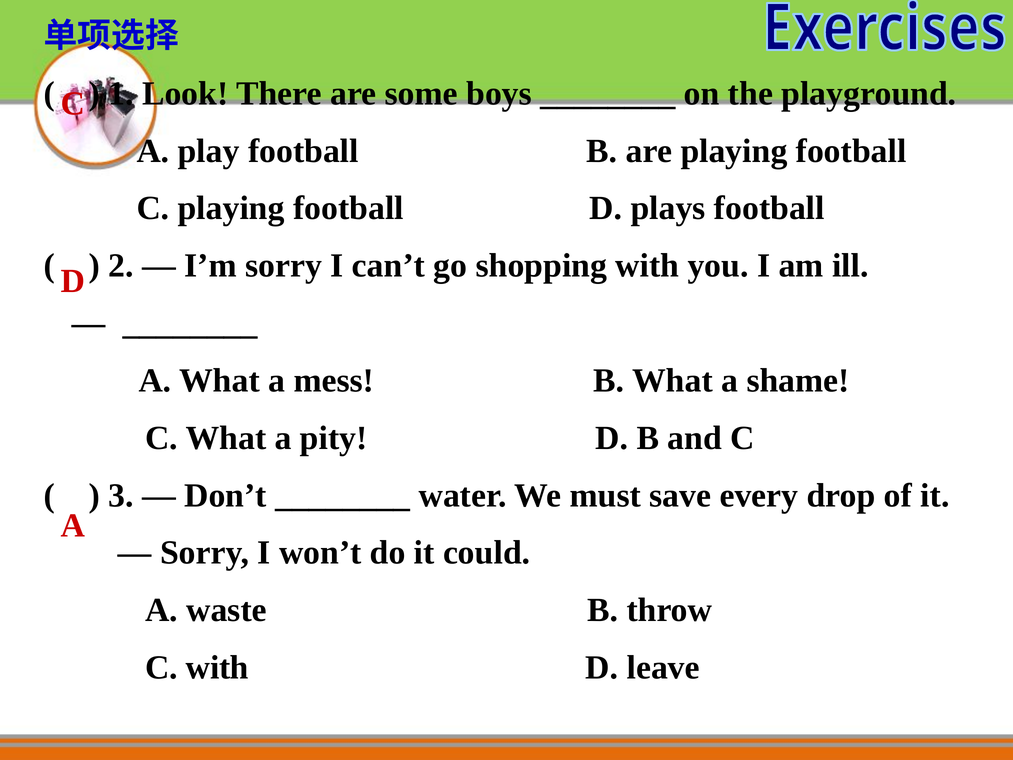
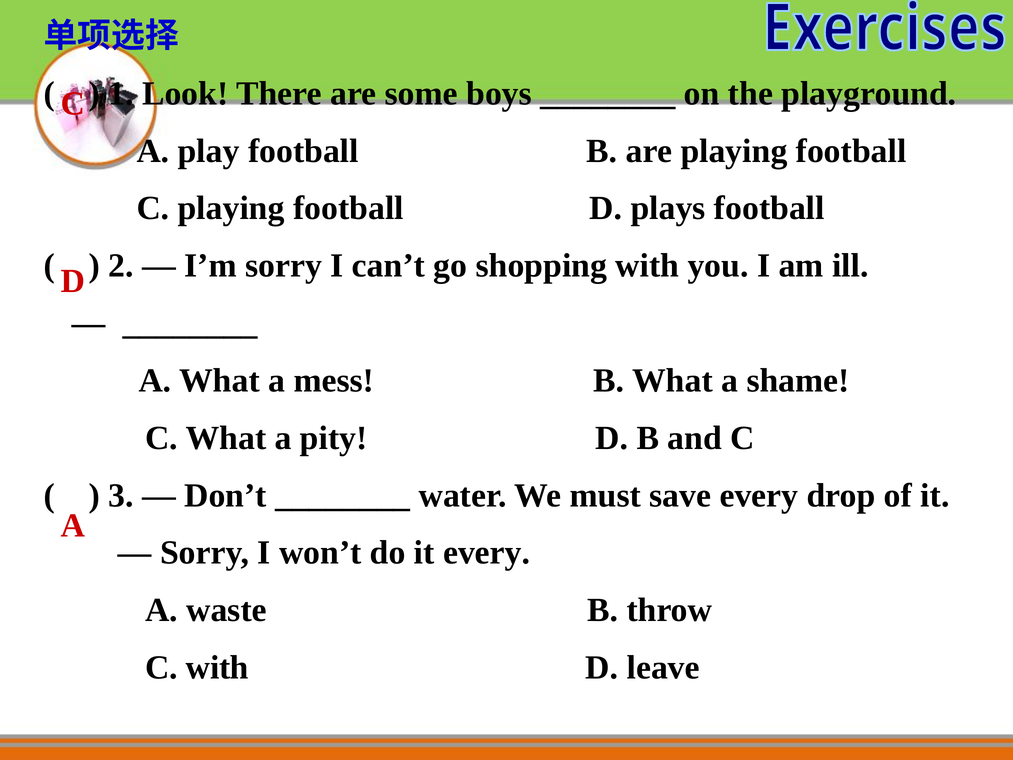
it could: could -> every (487, 553)
